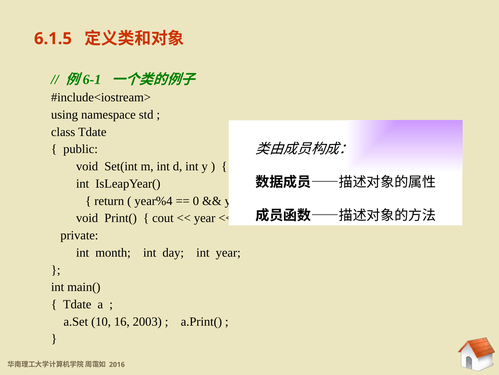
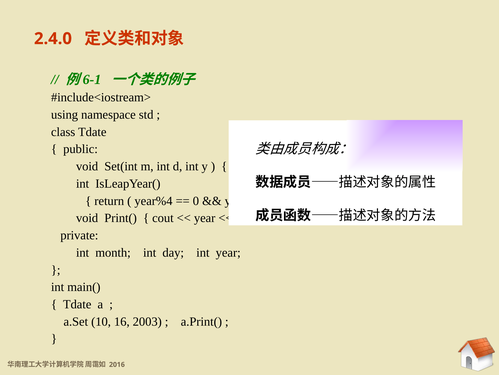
6.1.5: 6.1.5 -> 2.4.0 (53, 39)
